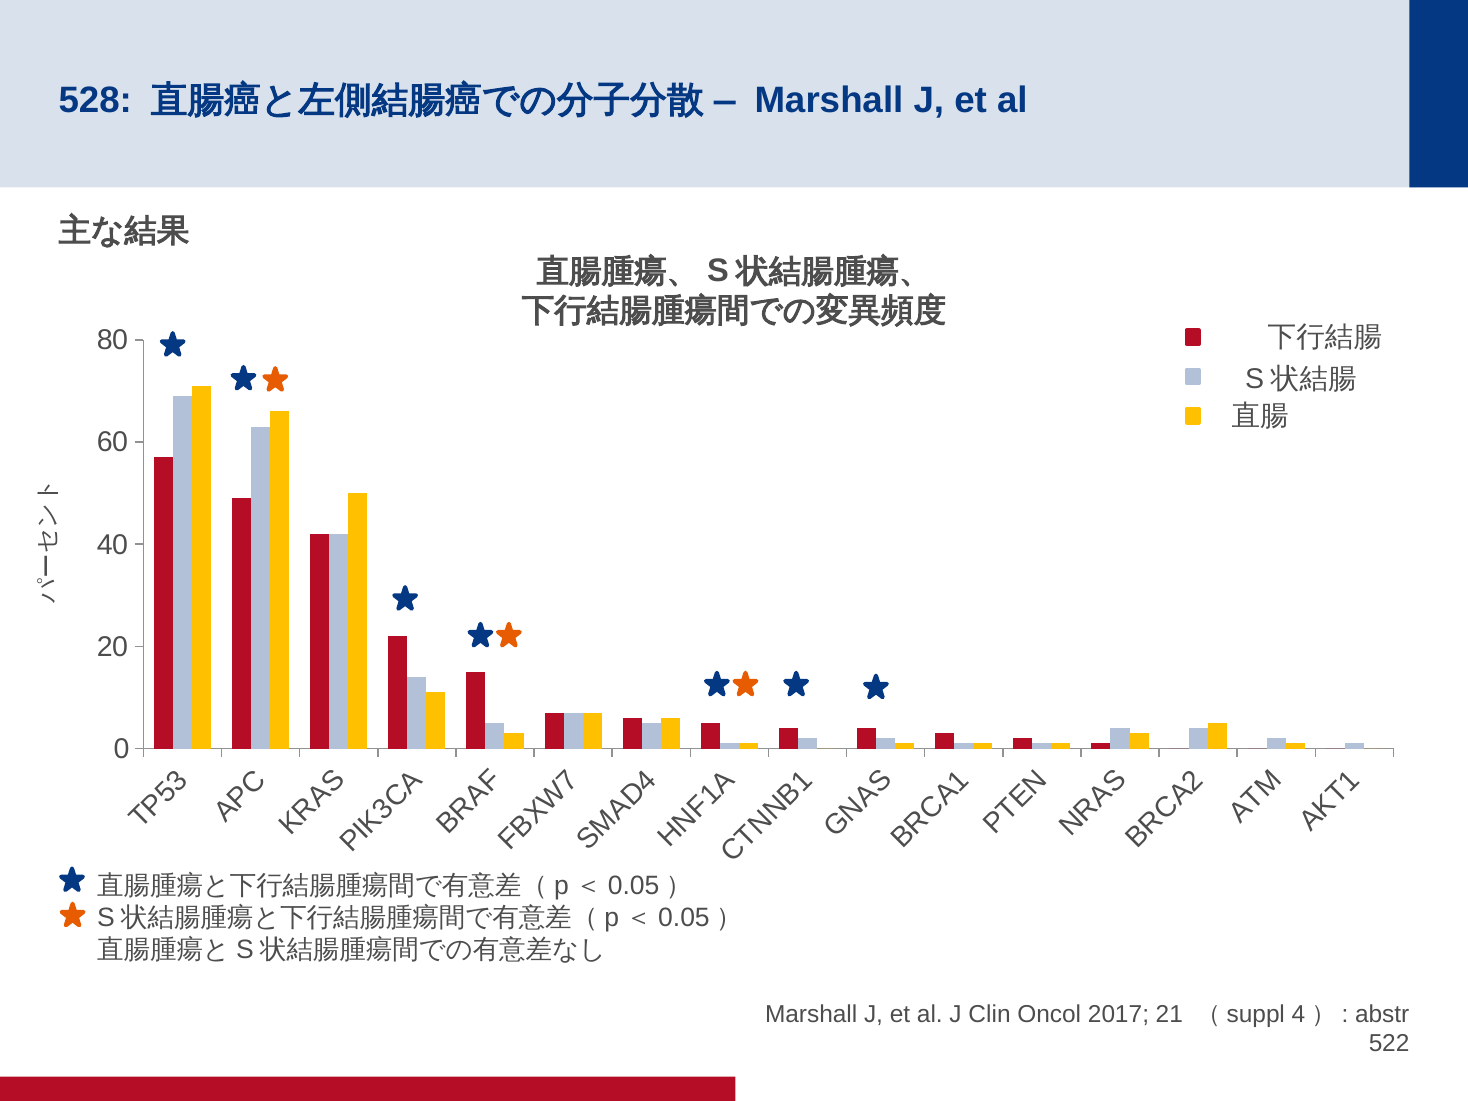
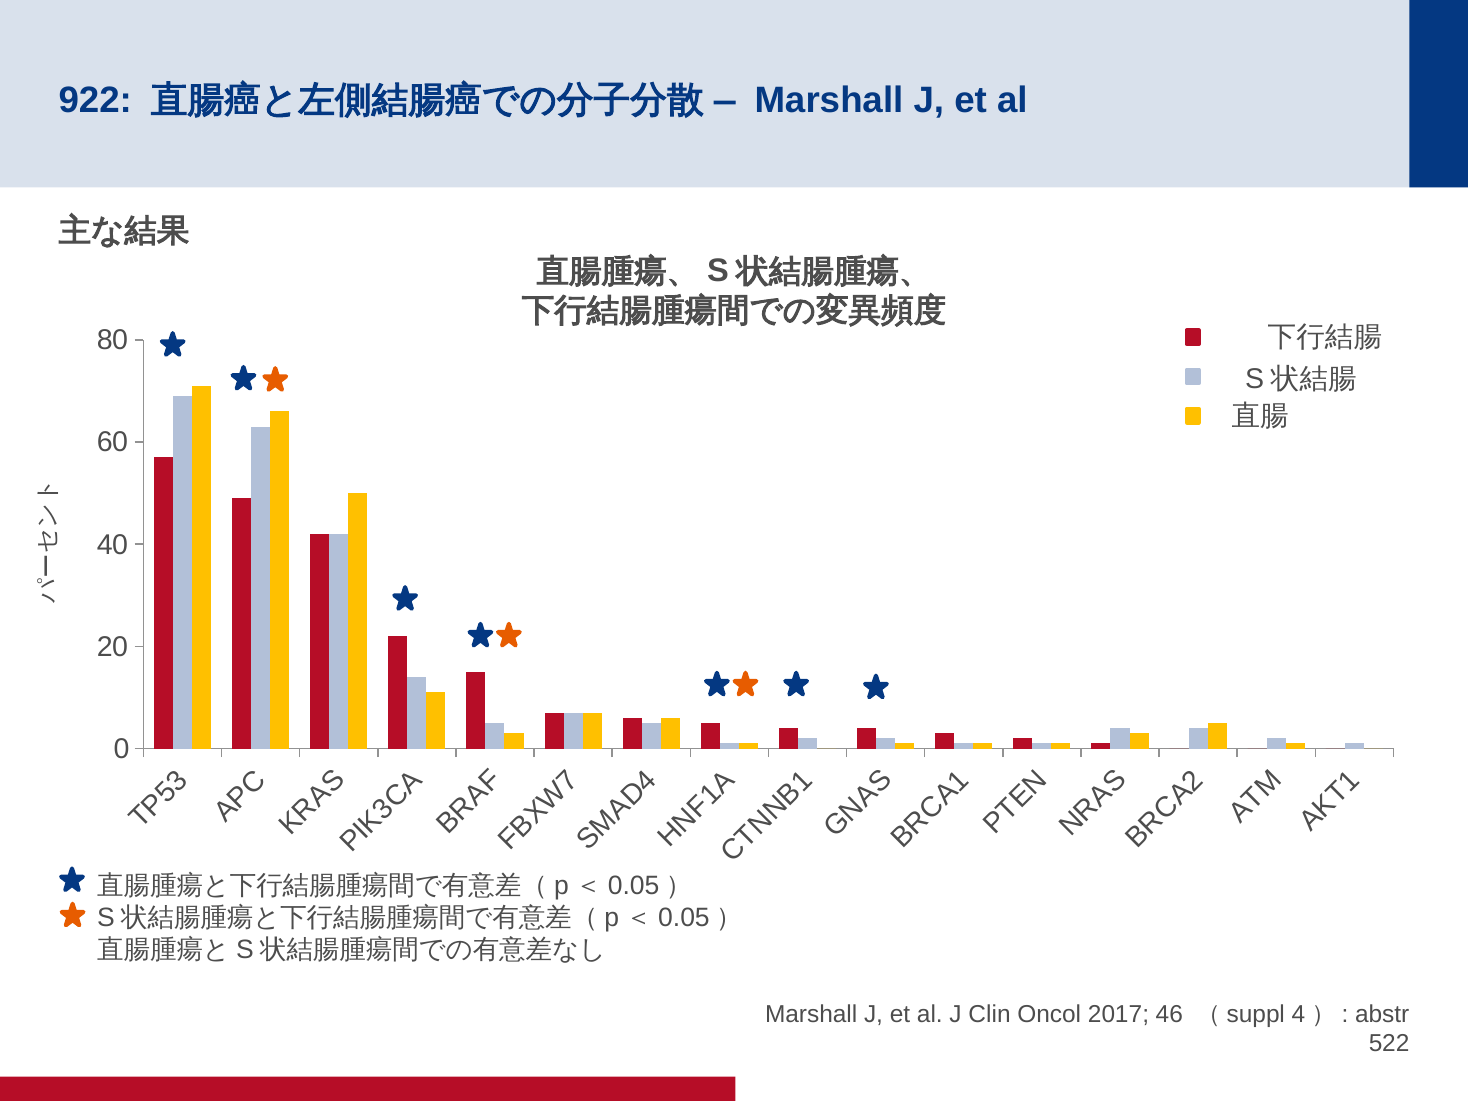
528: 528 -> 922 (95, 100)
21: 21 -> 46 (1169, 1015)
